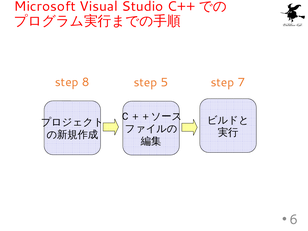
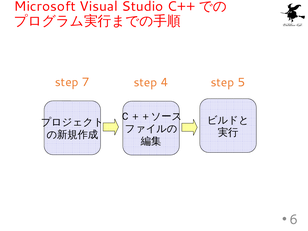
8: 8 -> 7 (86, 82)
5: 5 -> 4 (164, 82)
7: 7 -> 5 (241, 82)
